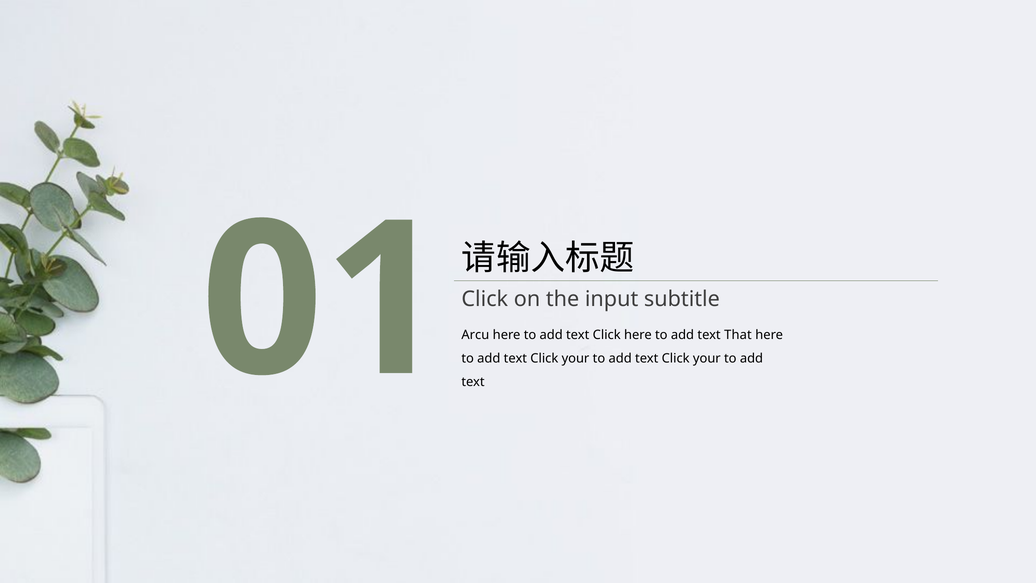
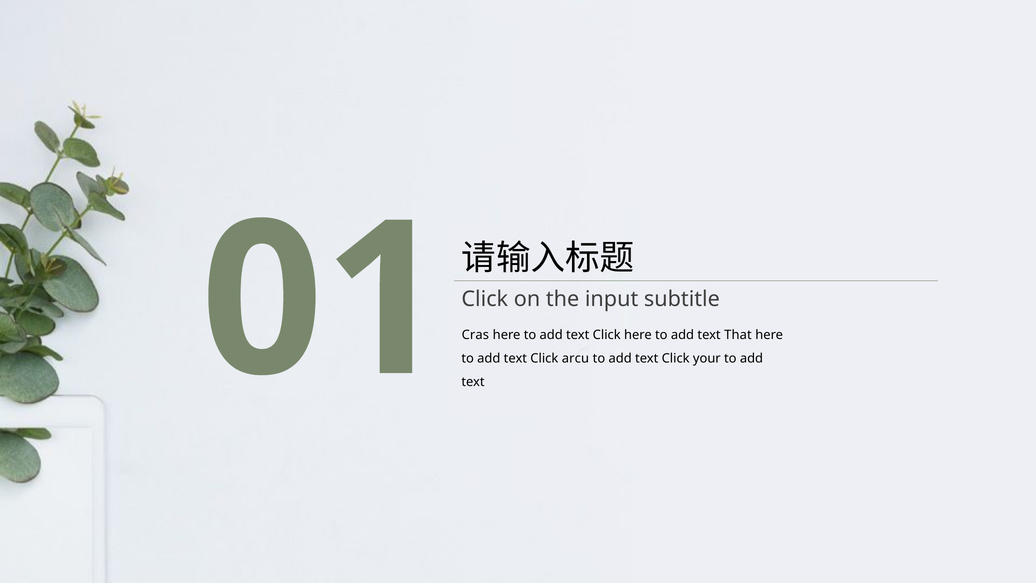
Arcu: Arcu -> Cras (475, 335)
your: your -> arcu (575, 358)
